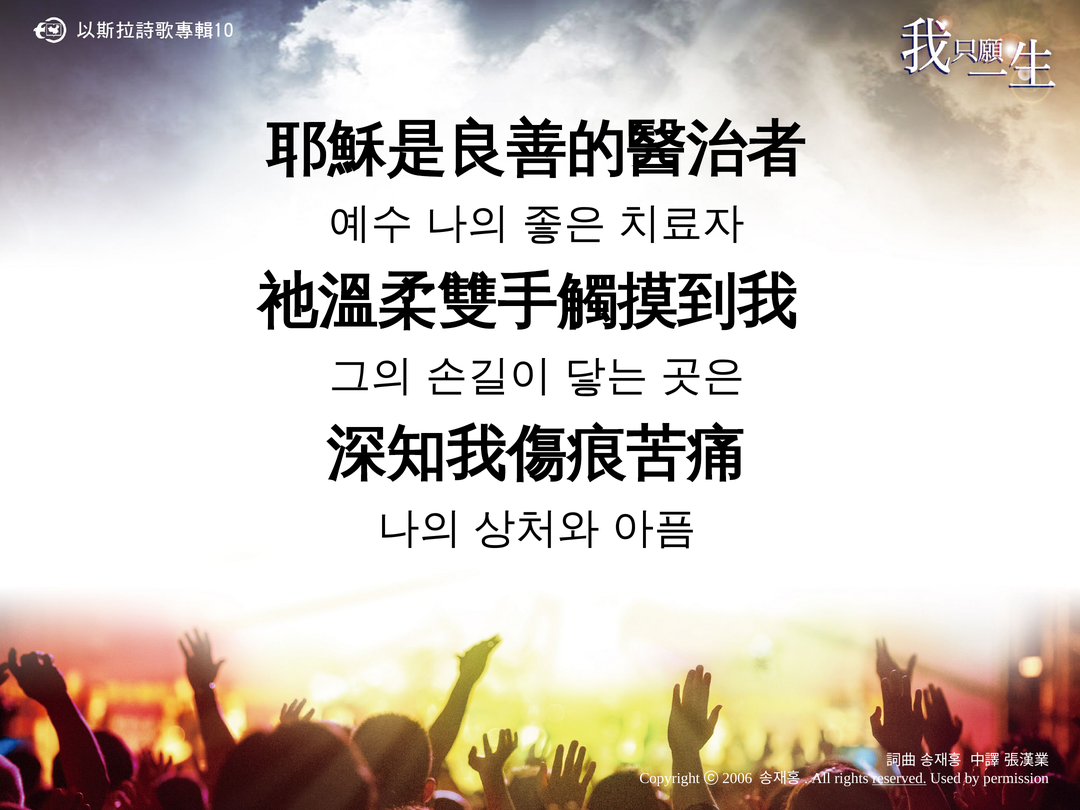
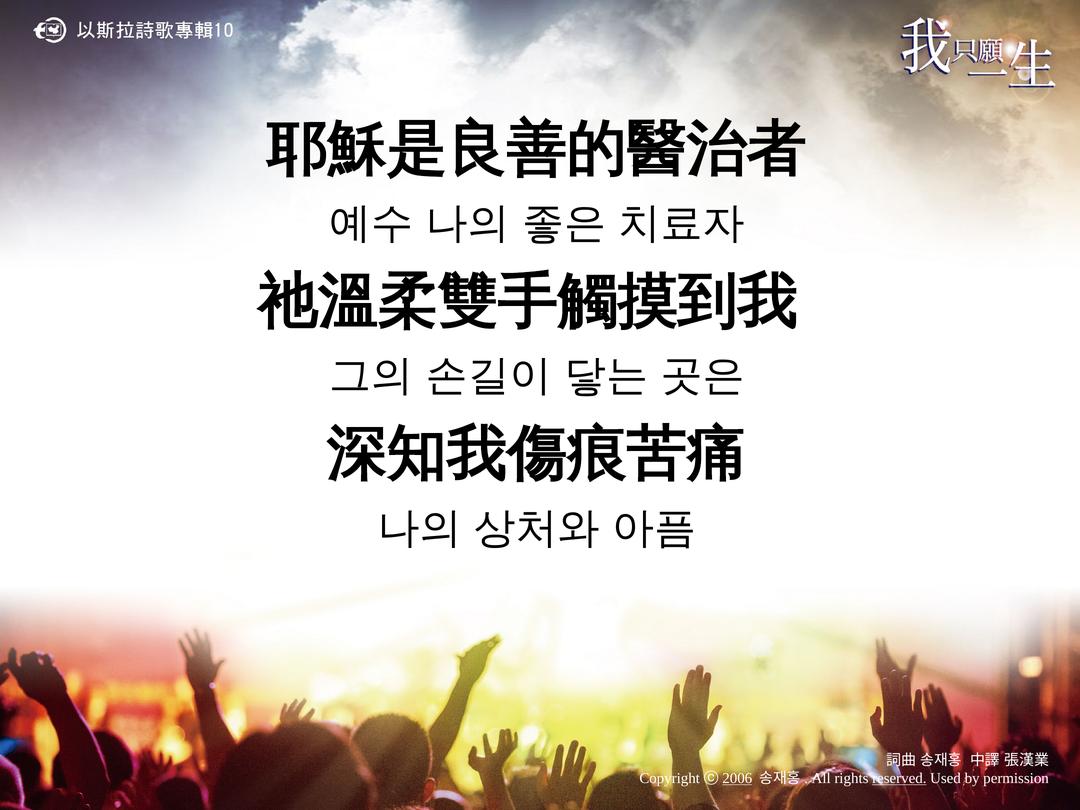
2006 underline: none -> present (737, 778)
